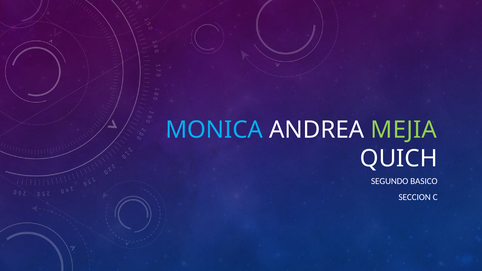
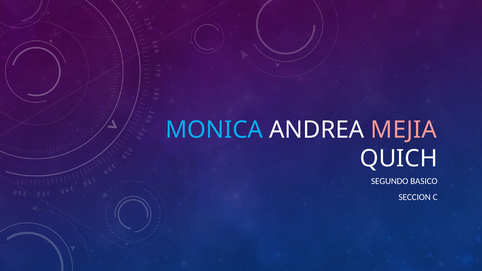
MEJIA colour: light green -> pink (404, 130)
